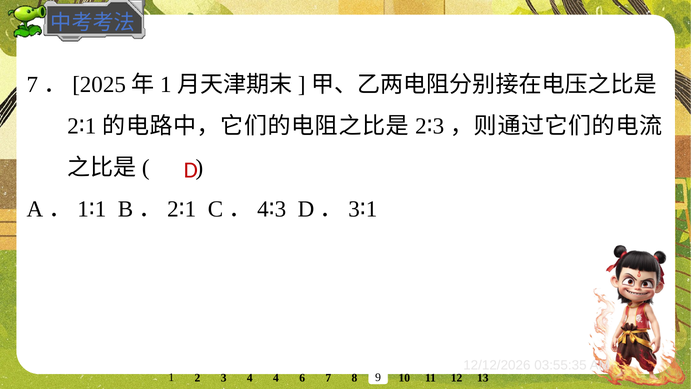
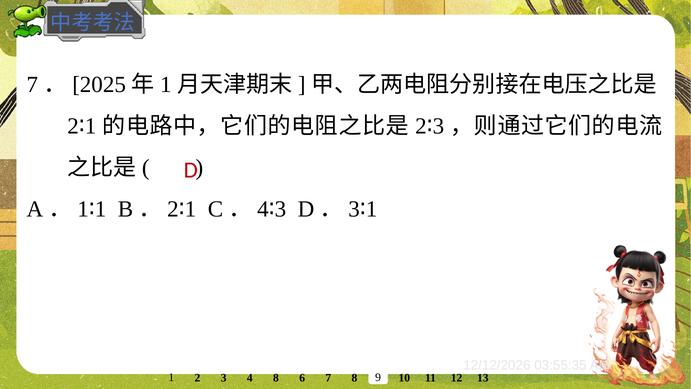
4 4: 4 -> 8 (276, 377)
